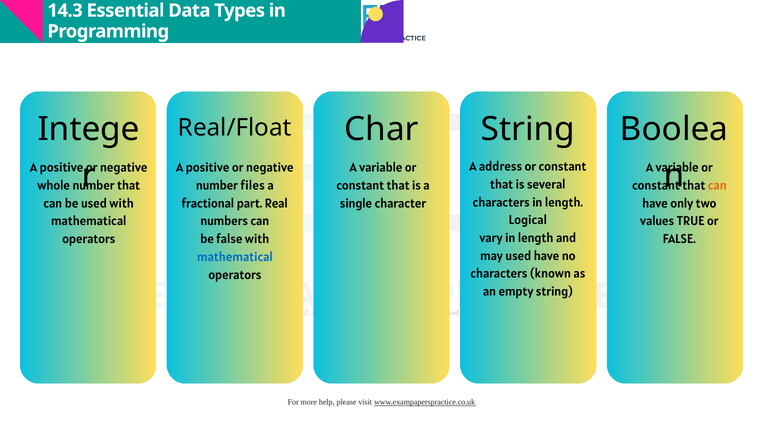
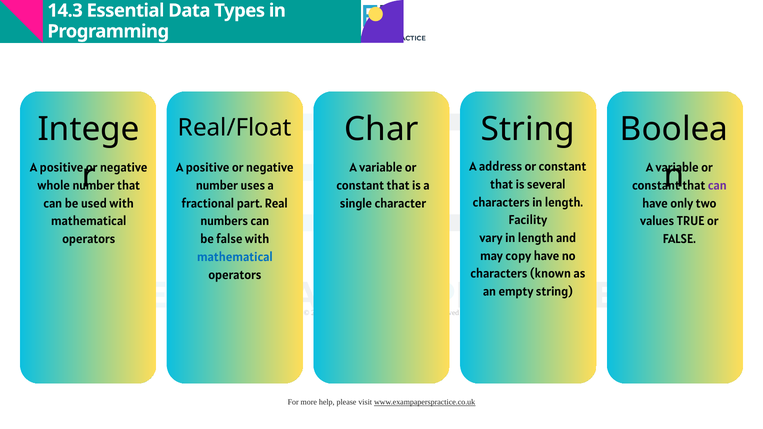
files: files -> uses (253, 186)
can colour: orange -> purple (717, 186)
Logical: Logical -> Facility (528, 220)
may used: used -> copy (518, 256)
